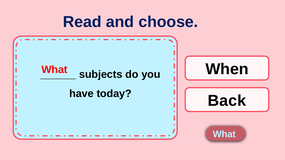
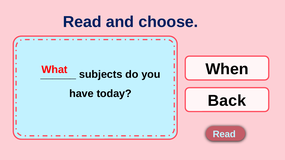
What: What -> Read (224, 134)
